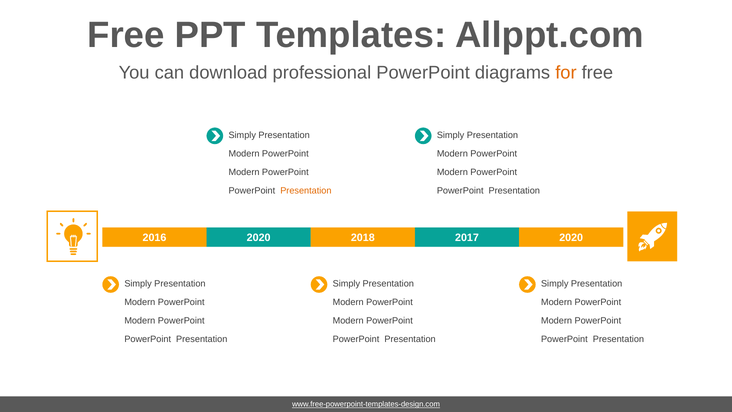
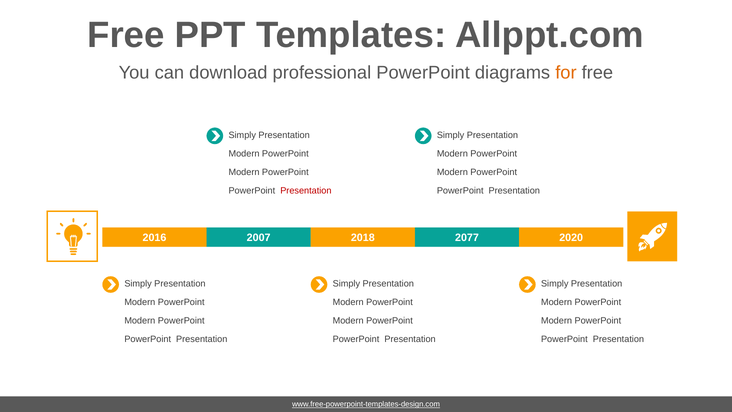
Presentation colour: orange -> red (306, 191)
2020: 2020 -> 2007 (259, 238)
2017: 2017 -> 2077 (467, 238)
